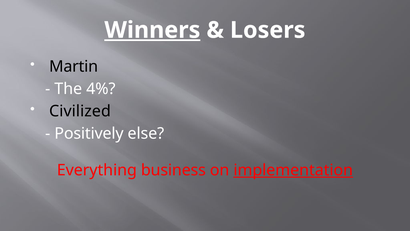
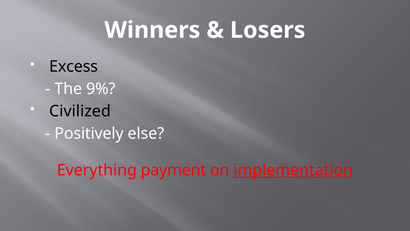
Winners underline: present -> none (152, 30)
Martin: Martin -> Excess (74, 66)
4%: 4% -> 9% (101, 89)
business: business -> payment (173, 170)
